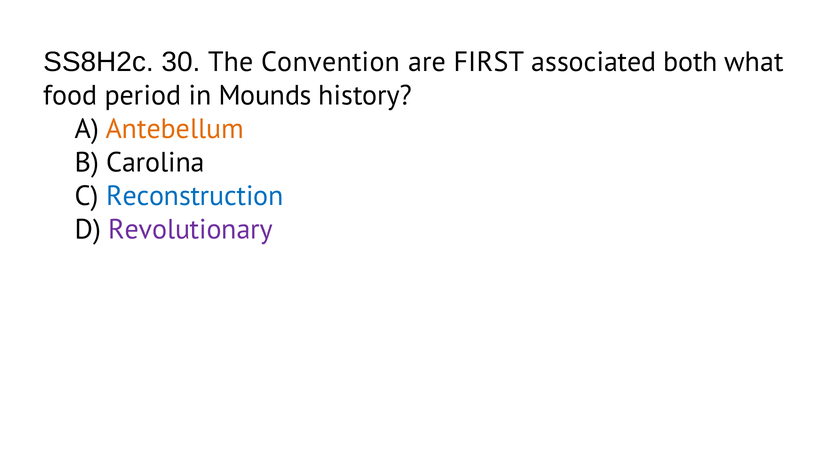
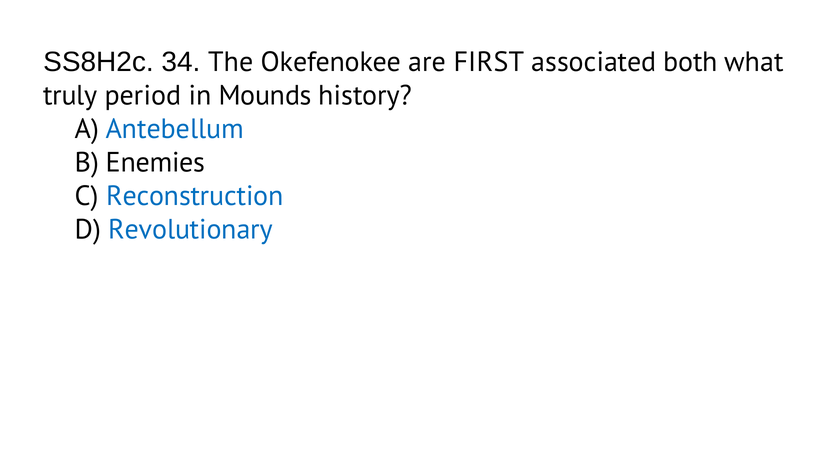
30: 30 -> 34 (181, 62)
Convention: Convention -> Okefenokee (331, 62)
food: food -> truly (70, 96)
Antebellum colour: orange -> blue (175, 129)
Carolina: Carolina -> Enemies (156, 163)
Revolutionary colour: purple -> blue (190, 230)
